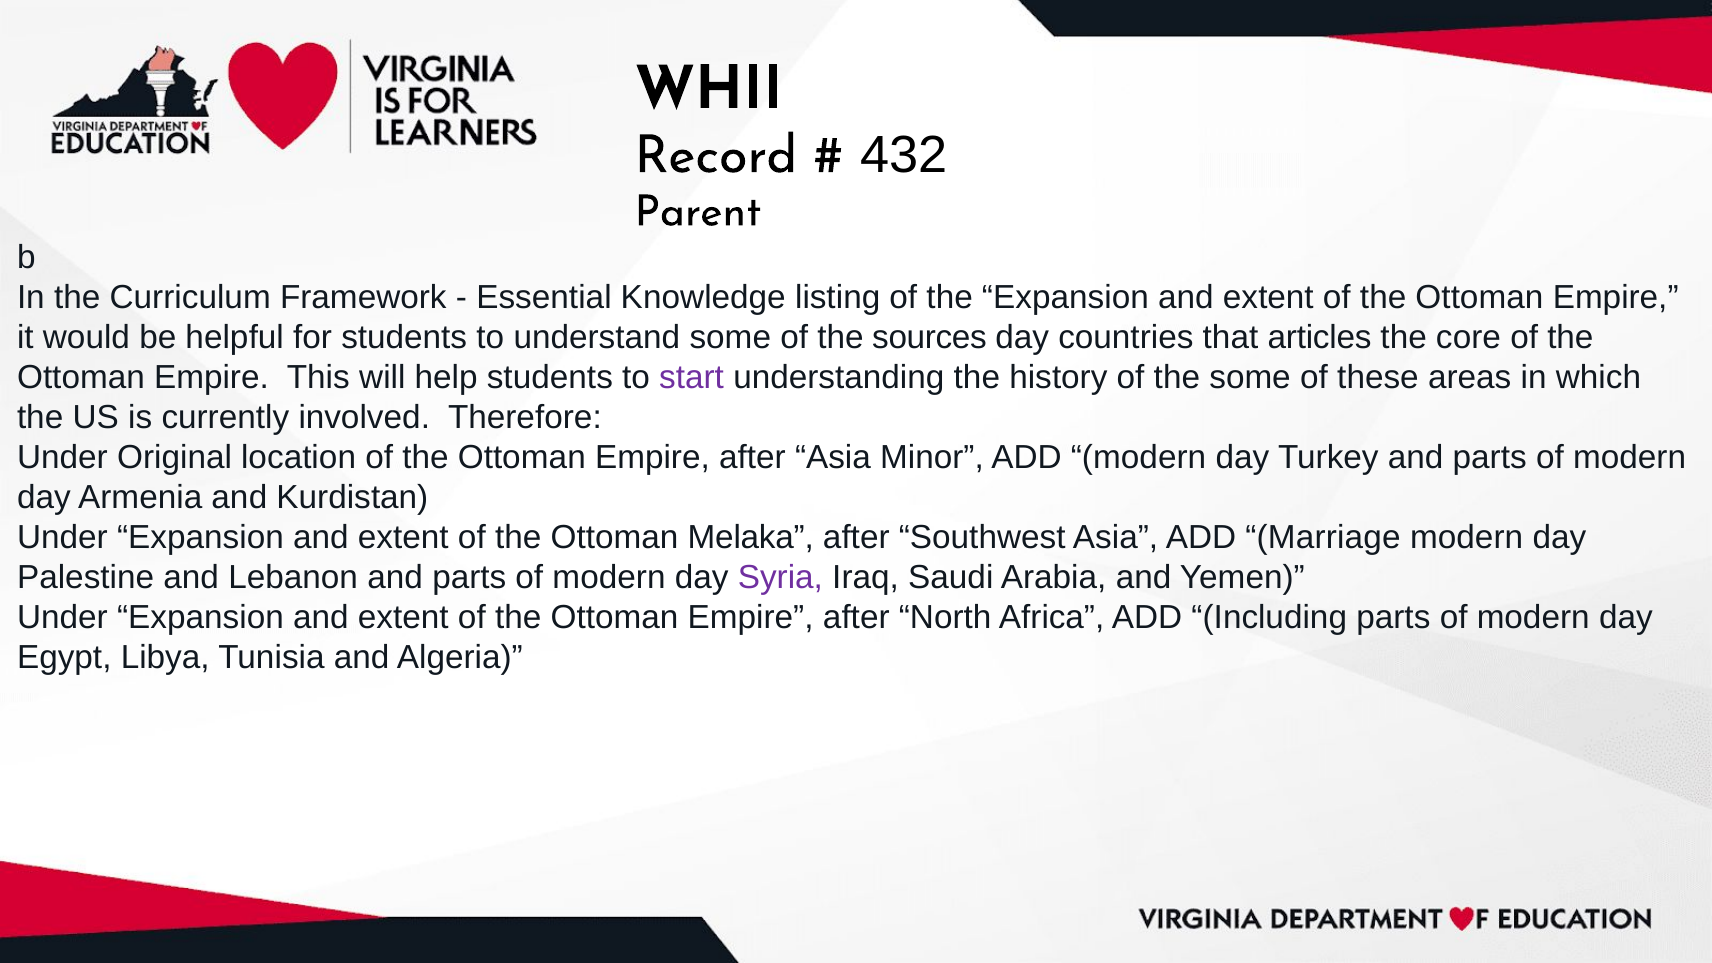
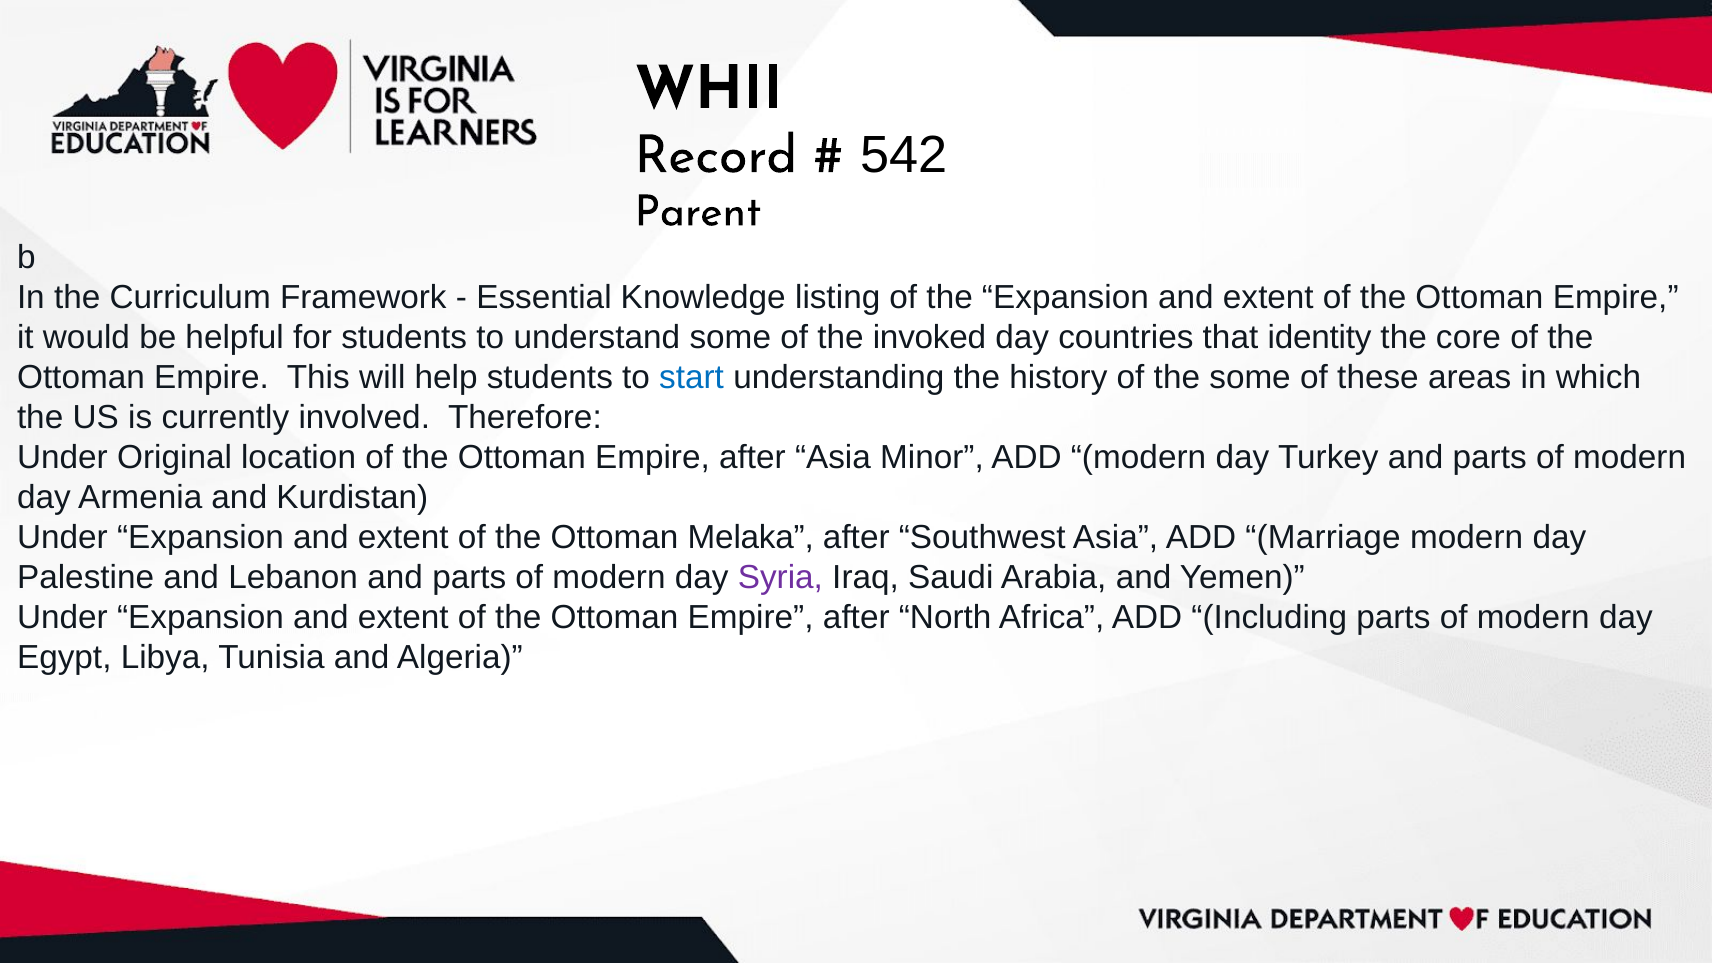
432: 432 -> 542 (904, 155)
sources: sources -> invoked (929, 338)
articles: articles -> identity (1320, 338)
start colour: purple -> blue (692, 378)
